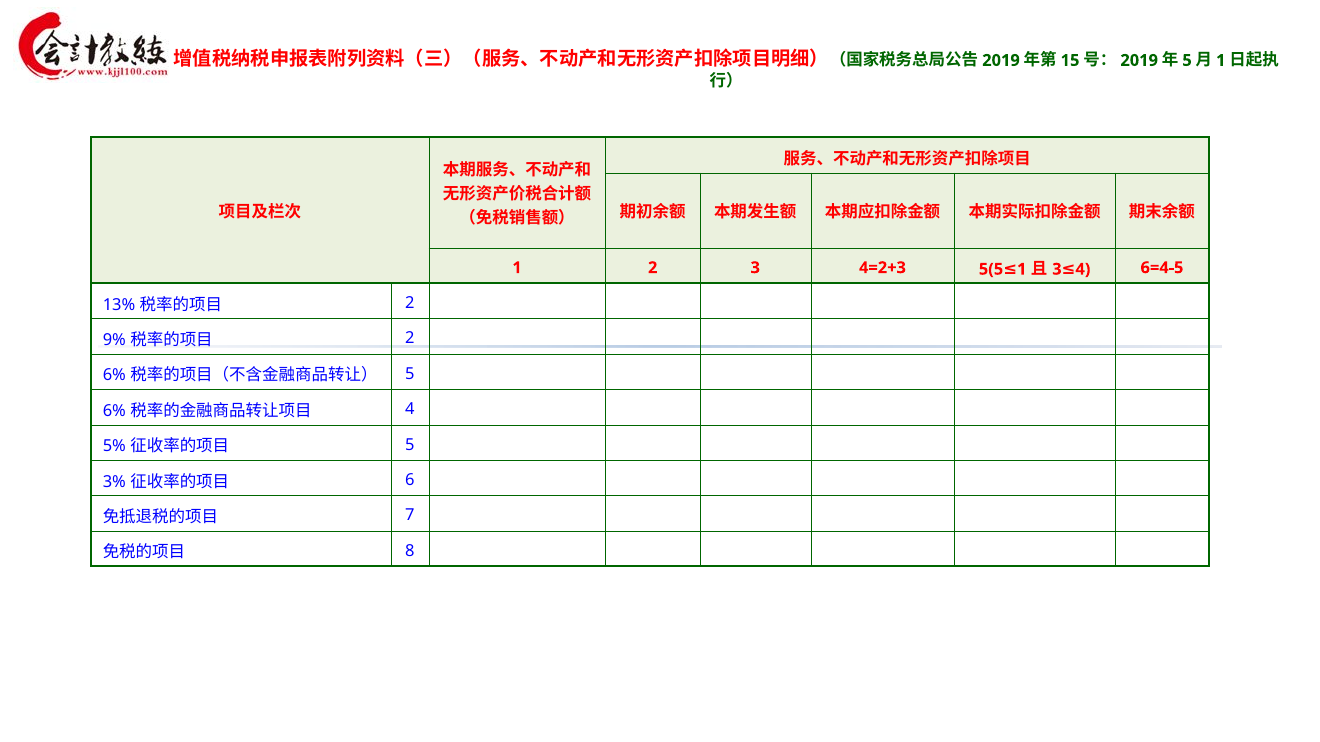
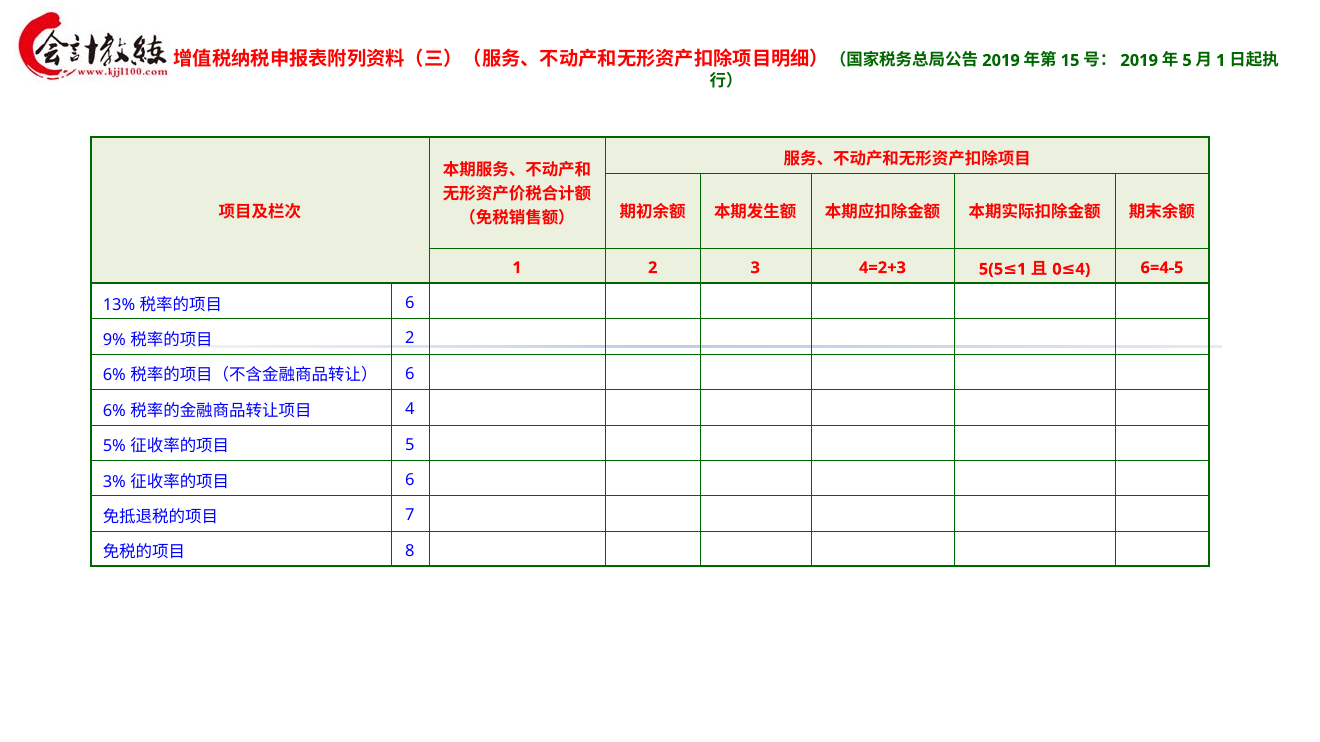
3: 3 -> 0 (1057, 269)
2: 2 -> 6 (410, 303)
5: 5 -> 6 (410, 374)
